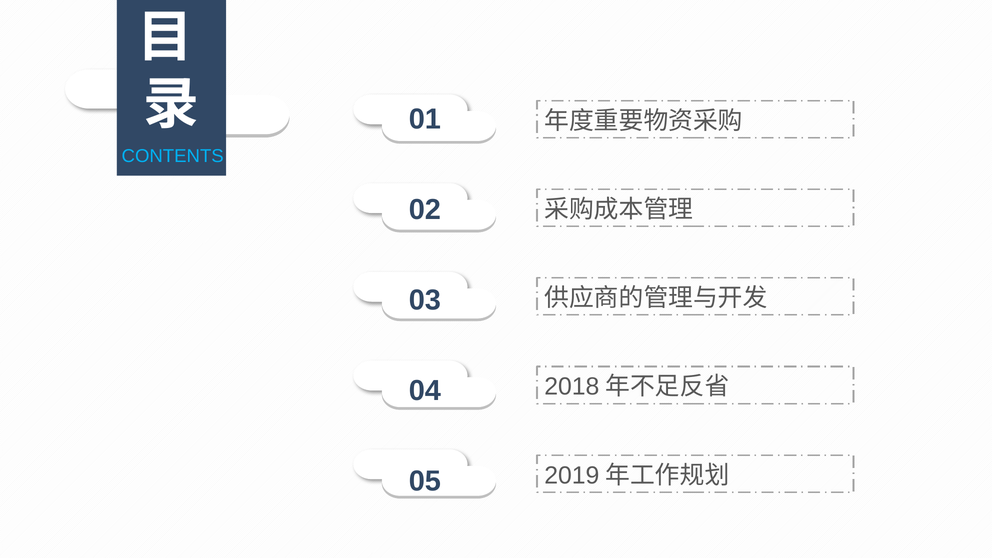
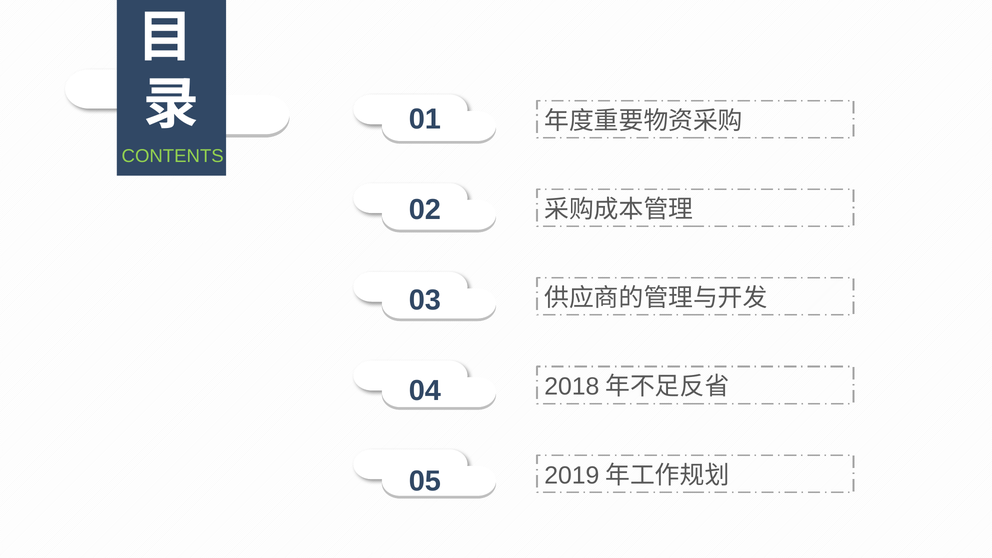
CONTENTS colour: light blue -> light green (173, 156)
